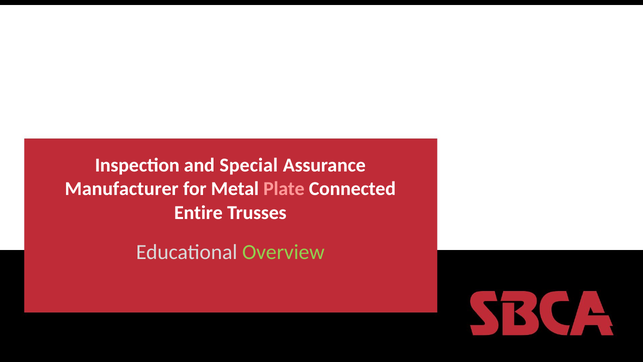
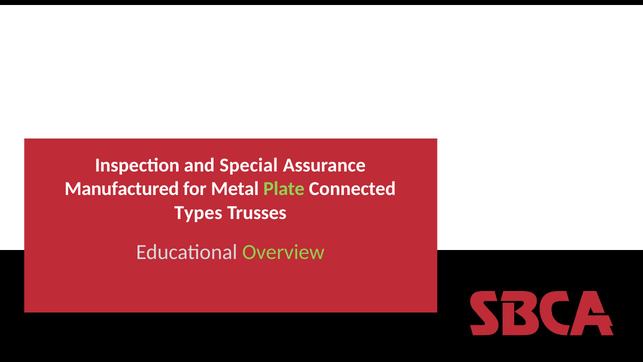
Manufacturer: Manufacturer -> Manufactured (122, 189)
Plate colour: pink -> light green (284, 189)
Entire: Entire -> Types (198, 212)
